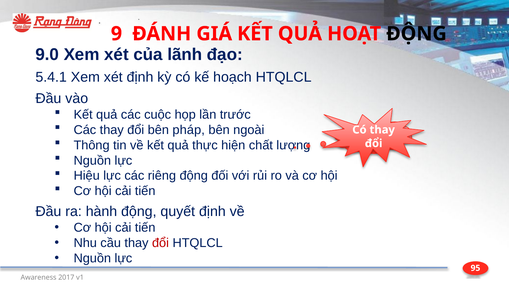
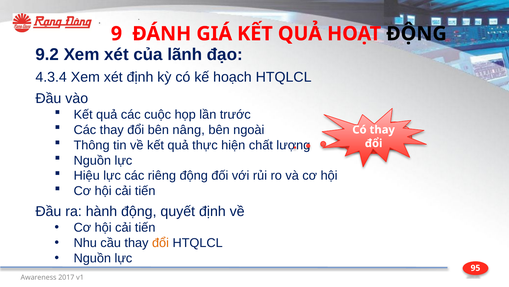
9.0: 9.0 -> 9.2 (47, 54)
5.4.1: 5.4.1 -> 4.3.4 (51, 77)
pháp: pháp -> nâng (189, 130)
đổi colour: red -> orange (160, 242)
